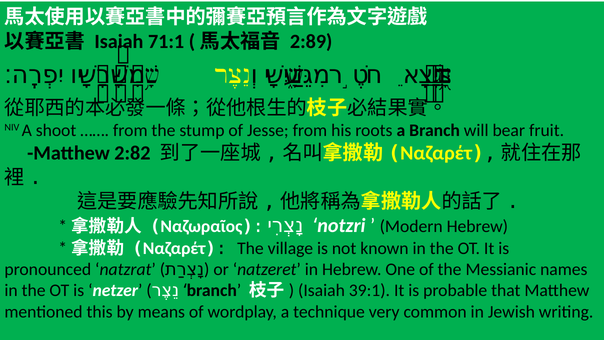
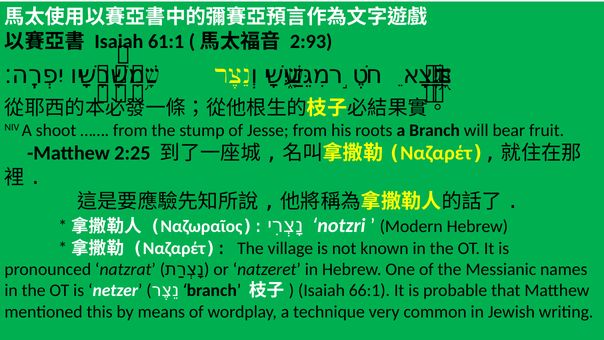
71:1: 71:1 -> 61:1 (166, 41)
2:89: 2:89 -> 2:93 (311, 41)
2:82: 2:82 -> 2:25 (132, 153)
39:1: 39:1 -> 66:1 (369, 290)
